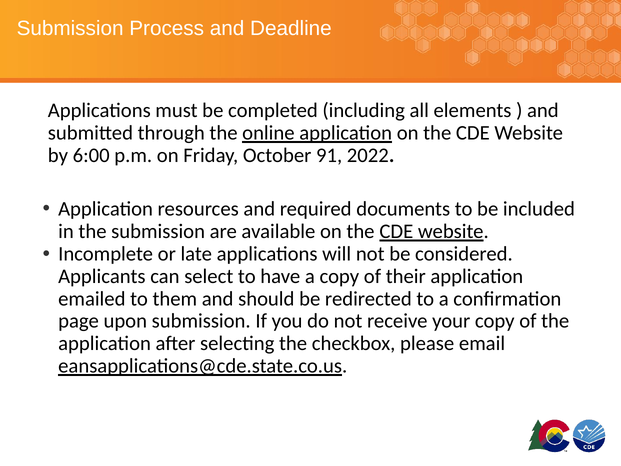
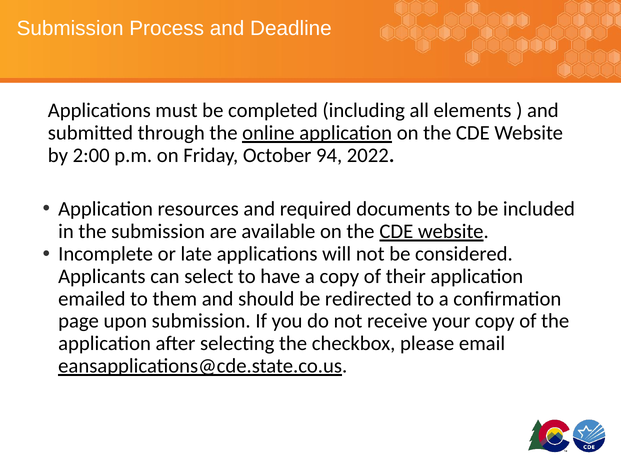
6:00: 6:00 -> 2:00 (91, 156)
91: 91 -> 94 (329, 156)
